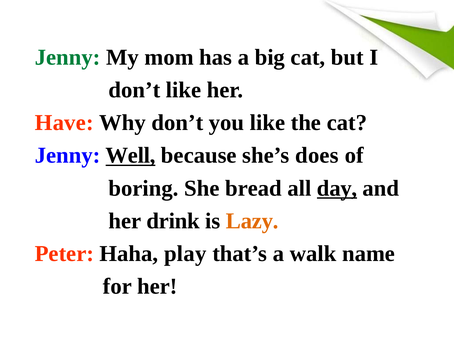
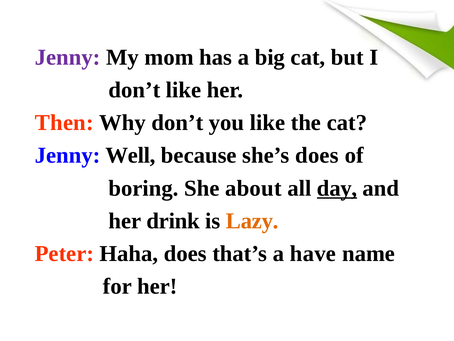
Jenny colour: green -> purple (68, 57)
Have: Have -> Then (64, 123)
Well underline: present -> none (131, 155)
bread: bread -> about (253, 188)
Haha play: play -> does (185, 253)
walk: walk -> have (313, 253)
